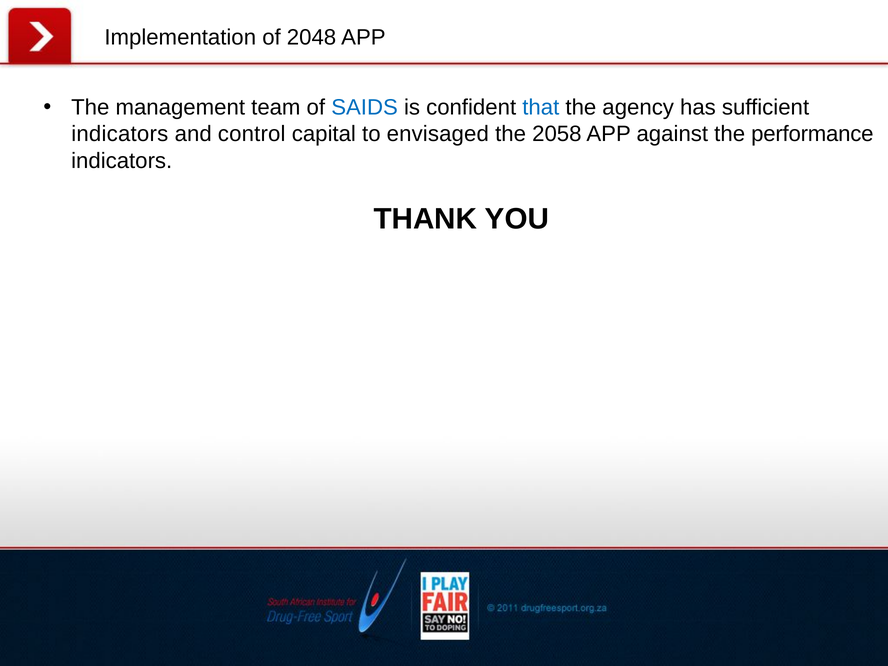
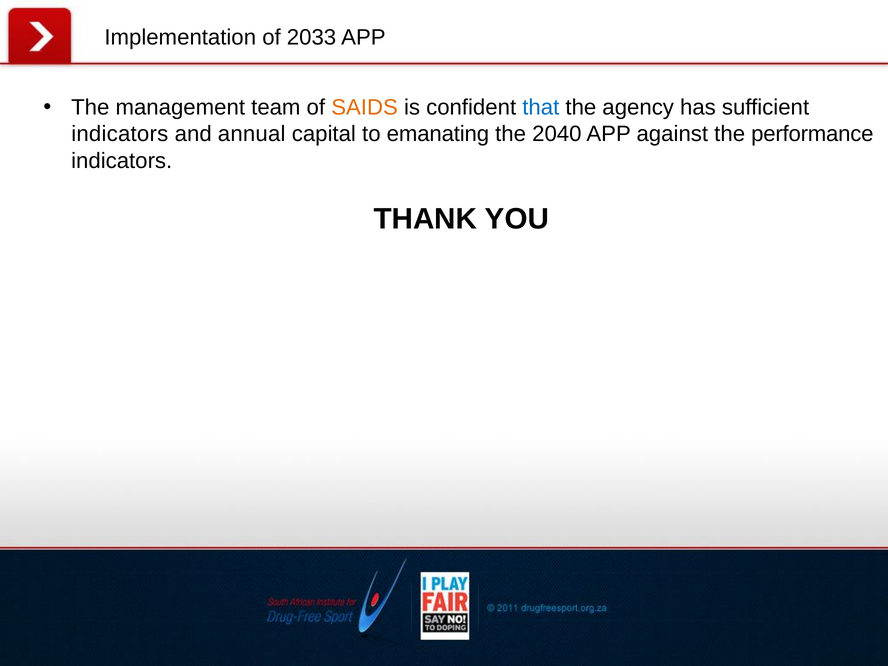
2048: 2048 -> 2033 (312, 38)
SAIDS colour: blue -> orange (365, 107)
control: control -> annual (252, 134)
envisaged: envisaged -> emanating (438, 134)
2058: 2058 -> 2040 (557, 134)
